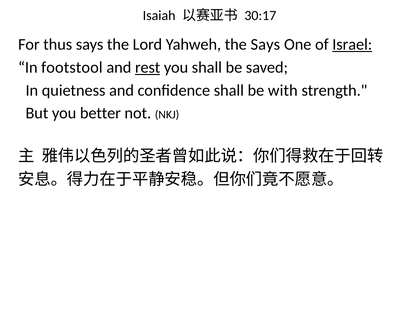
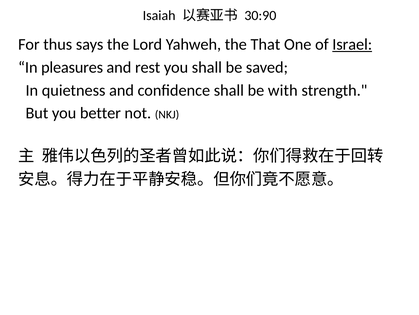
30:17: 30:17 -> 30:90 (260, 16)
the Says: Says -> That (265, 44)
footstool: footstool -> pleasures (72, 67)
rest underline: present -> none (148, 67)
